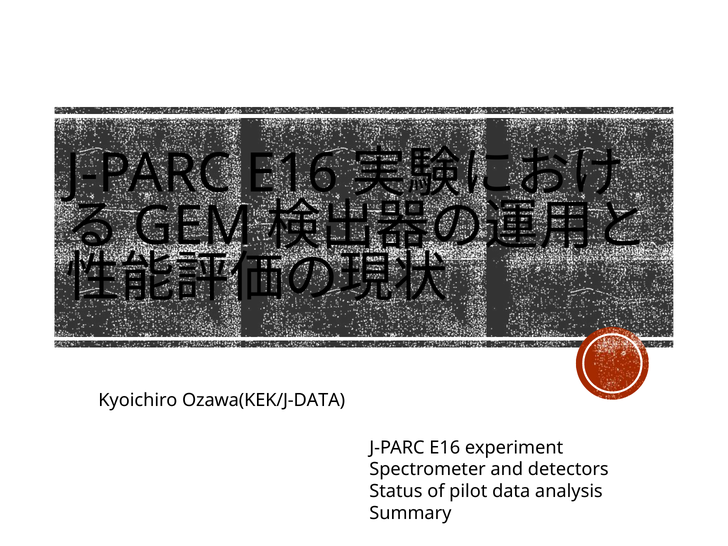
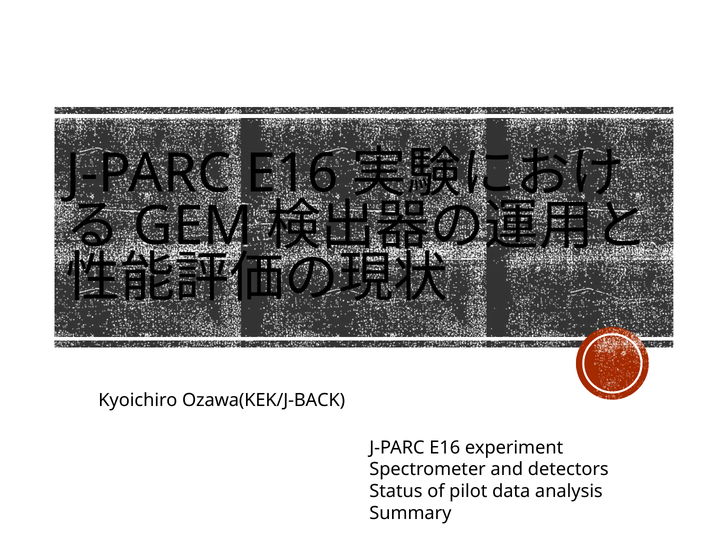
Ozawa(KEK/J-DATA: Ozawa(KEK/J-DATA -> Ozawa(KEK/J-BACK (264, 400)
